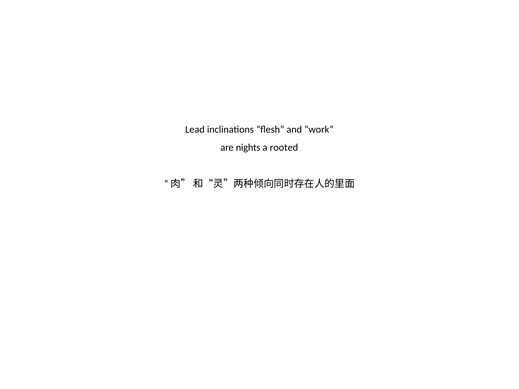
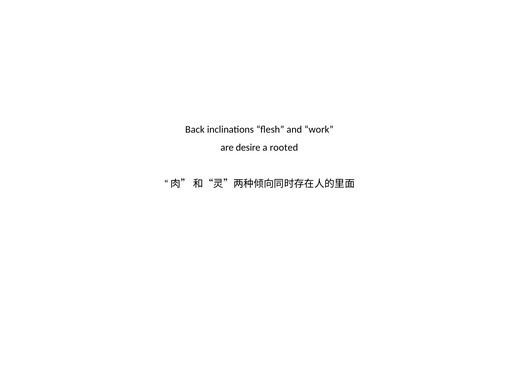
Lead: Lead -> Back (195, 130)
nights: nights -> desire (248, 148)
